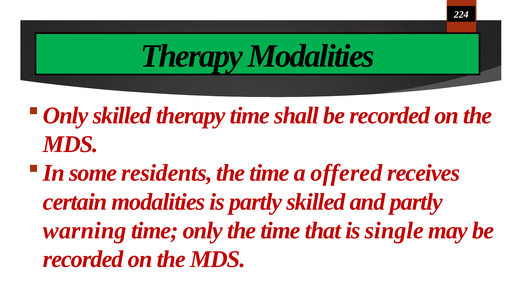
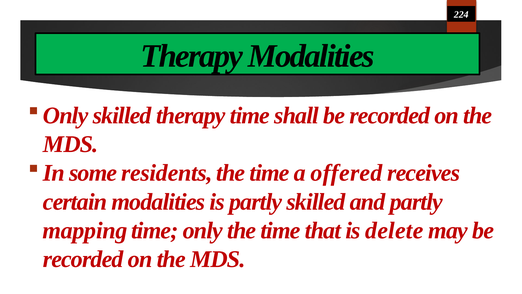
warning: warning -> mapping (85, 230)
single: single -> delete (394, 230)
